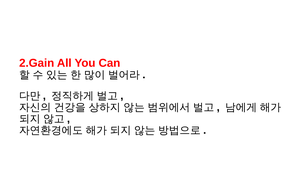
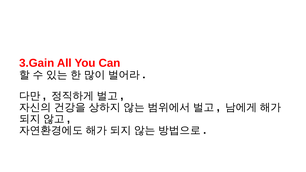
2.Gain: 2.Gain -> 3.Gain (37, 63)
